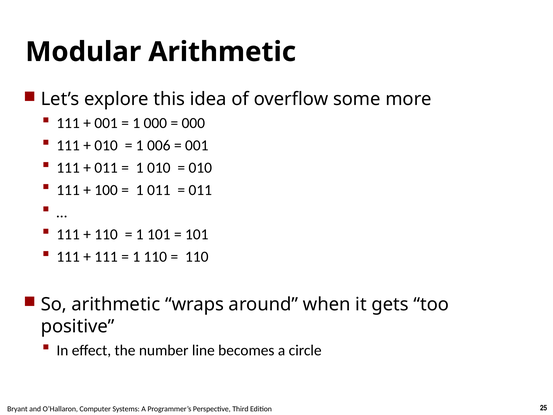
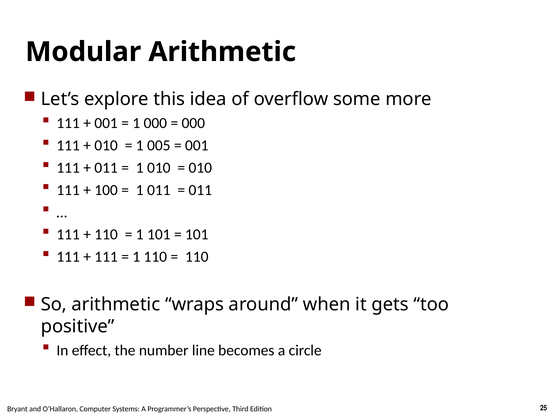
006: 006 -> 005 (159, 145)
